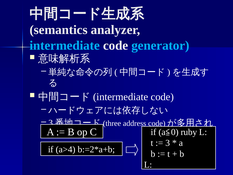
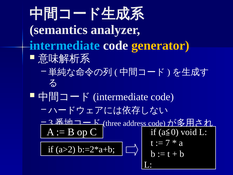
generator colour: light blue -> yellow (160, 45)
ruby: ruby -> void (189, 132)
3: 3 -> 7 (168, 143)
a>4: a>4 -> a>2 (66, 149)
